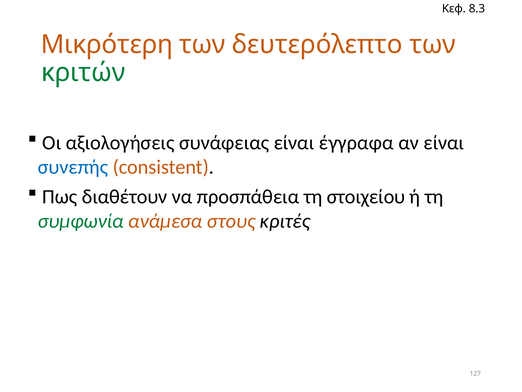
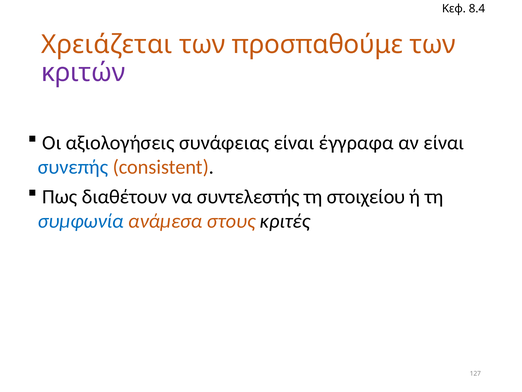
8.3: 8.3 -> 8.4 (477, 9)
Μικρότερη: Μικρότερη -> Χρειάζεται (107, 44)
δευτερόλεπτο: δευτερόλεπτο -> προσπαθούμε (317, 44)
κριτών colour: green -> purple (83, 73)
προσπάθεια: προσπάθεια -> συντελεστής (248, 196)
συμφωνία colour: green -> blue (81, 221)
